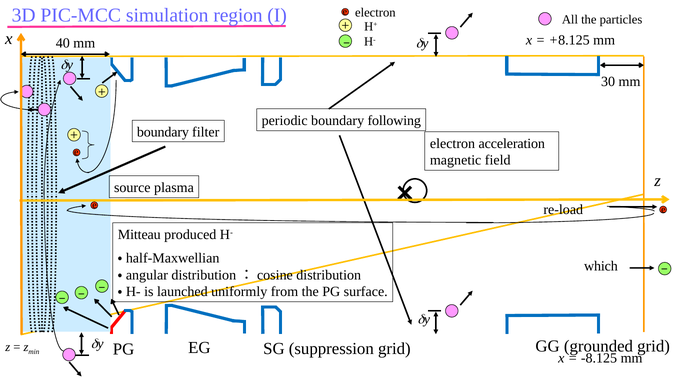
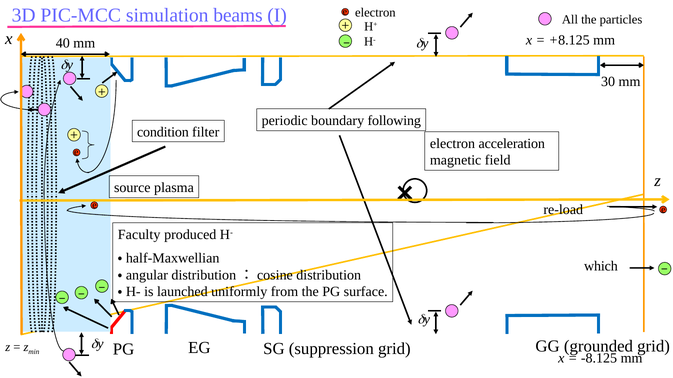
region: region -> beams (238, 15)
boundary: boundary -> condition (163, 132)
Mitteau: Mitteau -> Faculty (139, 235)
